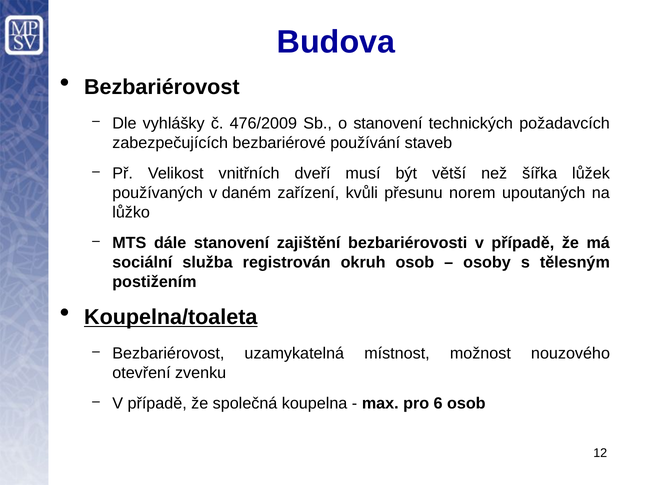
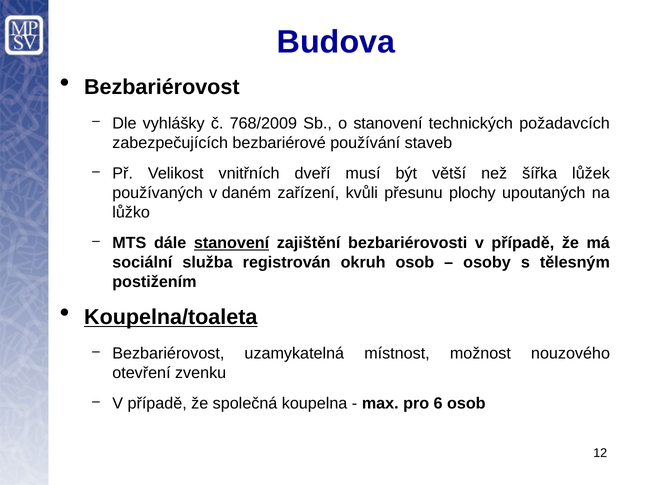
476/2009: 476/2009 -> 768/2009 (263, 123)
norem: norem -> plochy (472, 193)
stanovení underline: none -> present (232, 243)
